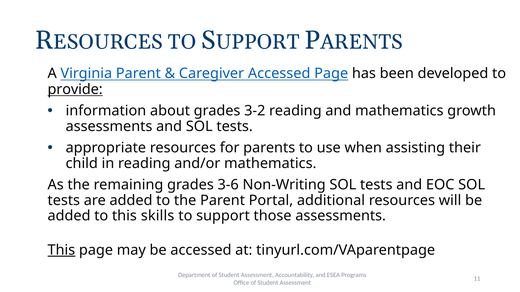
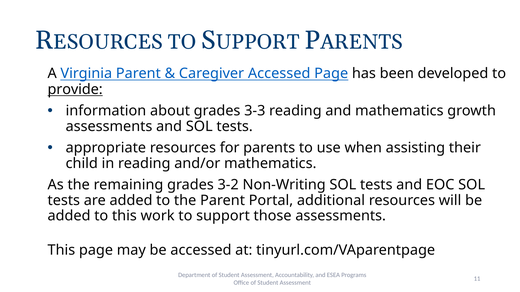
3-2: 3-2 -> 3-3 (255, 111)
3-6: 3-6 -> 3-2 (228, 185)
skills: skills -> work (158, 216)
This underline: present -> none (61, 250)
